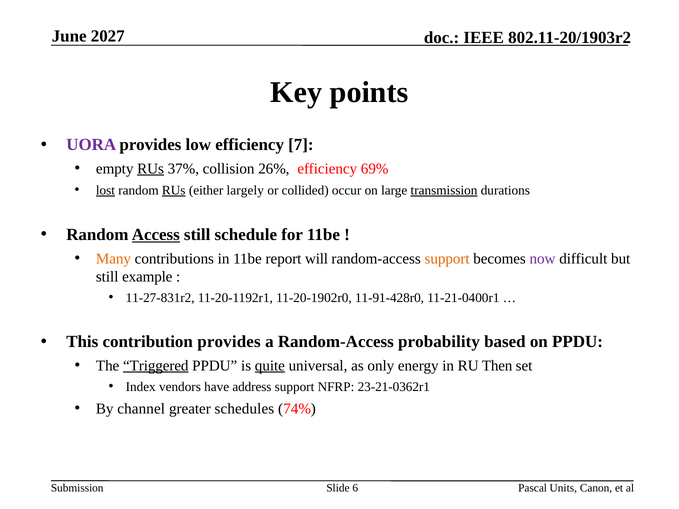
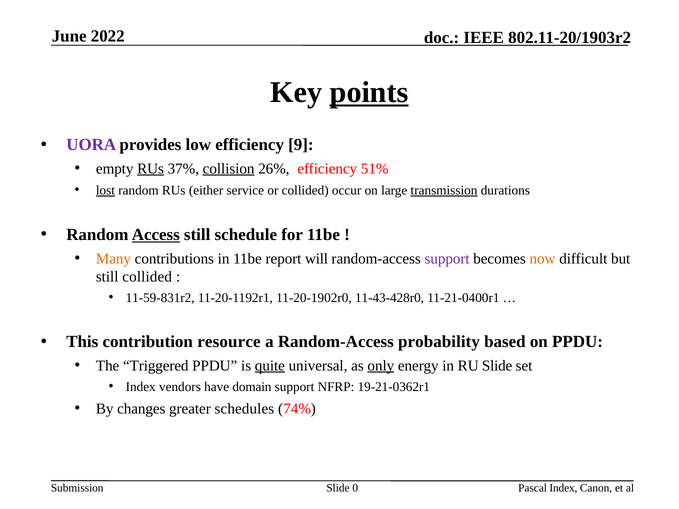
2027: 2027 -> 2022 (108, 36)
points underline: none -> present (369, 93)
7: 7 -> 9 (301, 145)
collision underline: none -> present (229, 169)
69%: 69% -> 51% (375, 169)
RUs underline: present -> none (174, 190)
largely: largely -> service (245, 190)
support colour: orange -> purple (447, 259)
now colour: purple -> orange (543, 259)
still example: example -> collided (147, 277)
11-27-831r2: 11-27-831r2 -> 11-59-831r2 (160, 298)
11-91-428r0: 11-91-428r0 -> 11-43-428r0 (390, 298)
contribution provides: provides -> resource (229, 342)
Triggered underline: present -> none (156, 366)
only underline: none -> present (381, 366)
RU Then: Then -> Slide (497, 366)
address: address -> domain (252, 387)
23-21-0362r1: 23-21-0362r1 -> 19-21-0362r1 (394, 387)
channel: channel -> changes (141, 409)
6: 6 -> 0 (355, 488)
Pascal Units: Units -> Index (563, 488)
